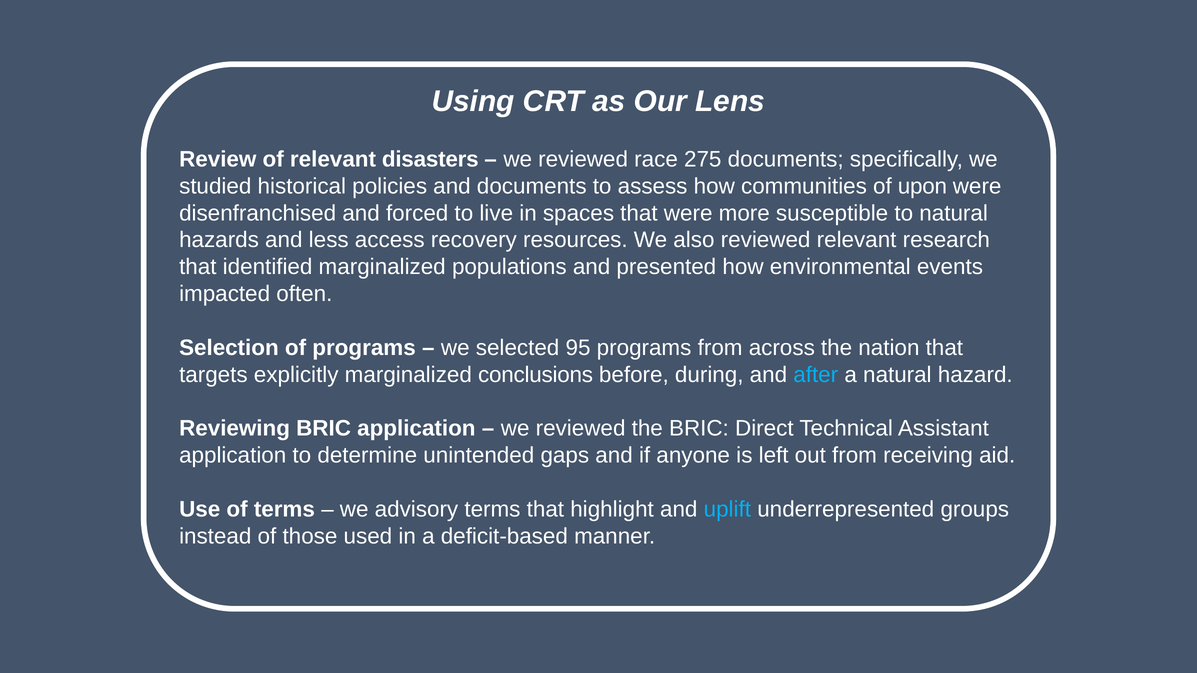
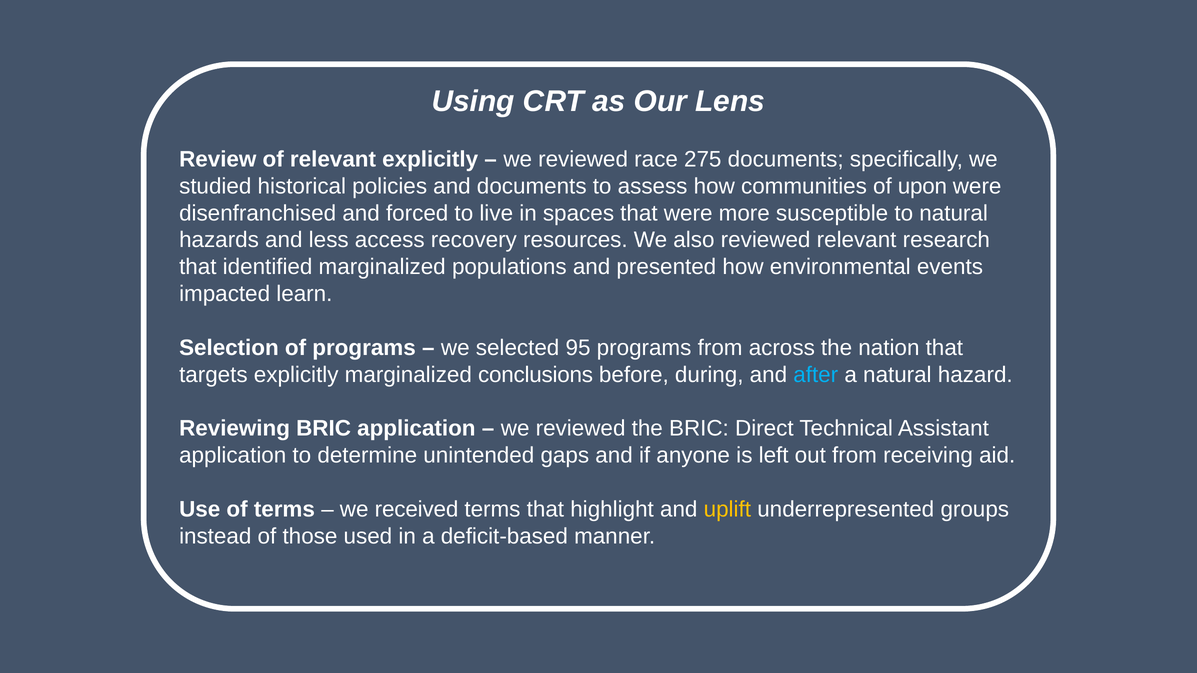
relevant disasters: disasters -> explicitly (430, 159)
often: often -> learn (304, 294)
advisory: advisory -> received (417, 510)
uplift colour: light blue -> yellow (727, 510)
